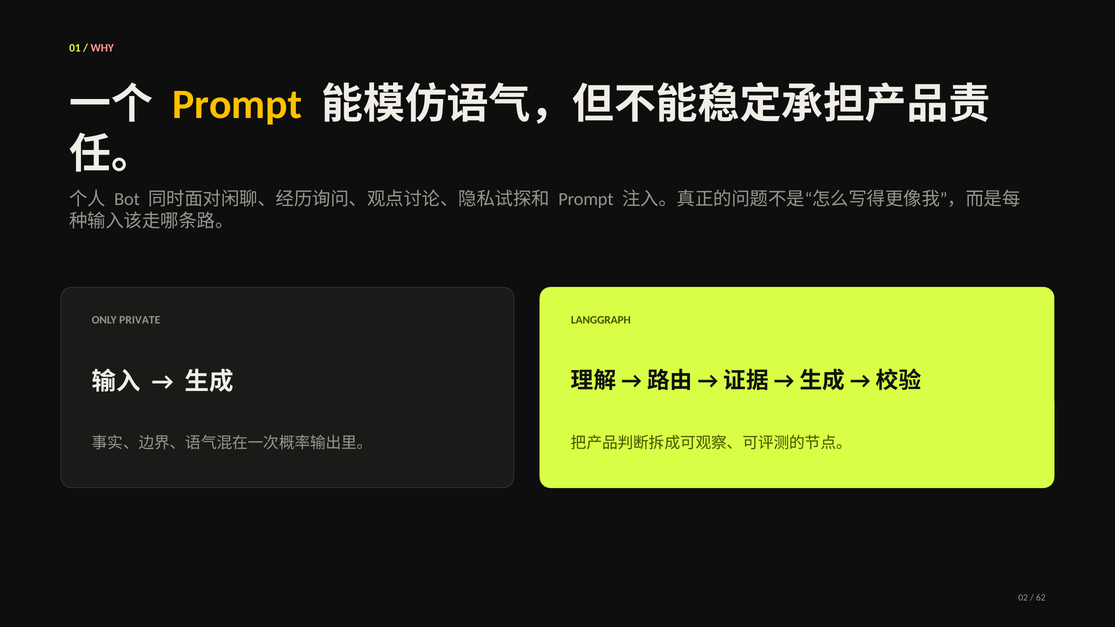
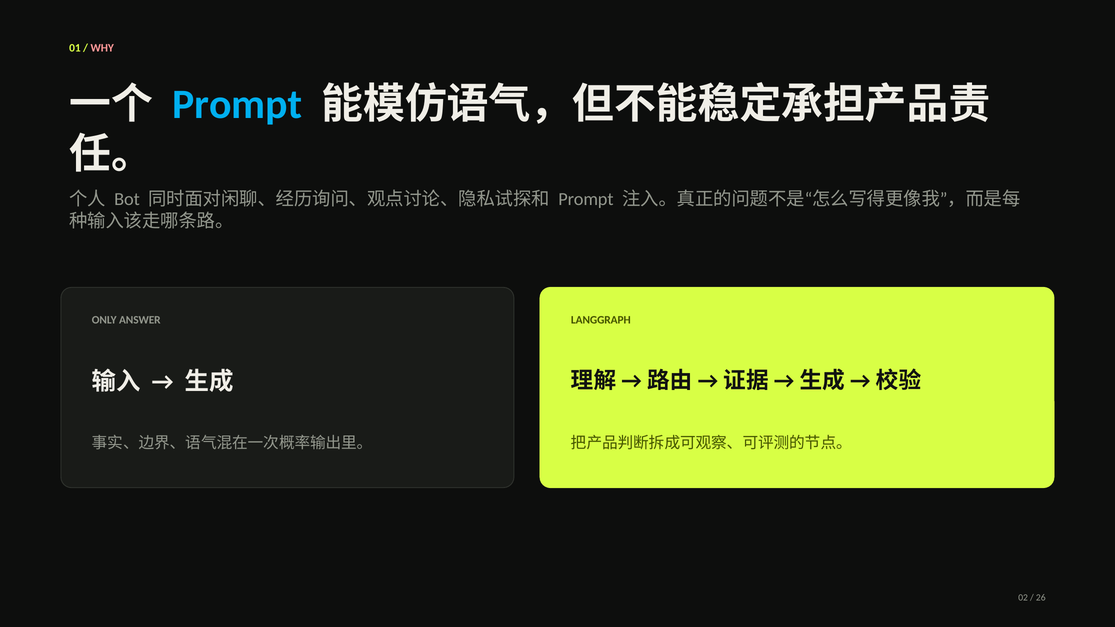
Prompt colour: yellow -> light blue (237, 104)
PRIVATE: PRIVATE -> ANSWER (140, 320)
62: 62 -> 26 (1041, 598)
